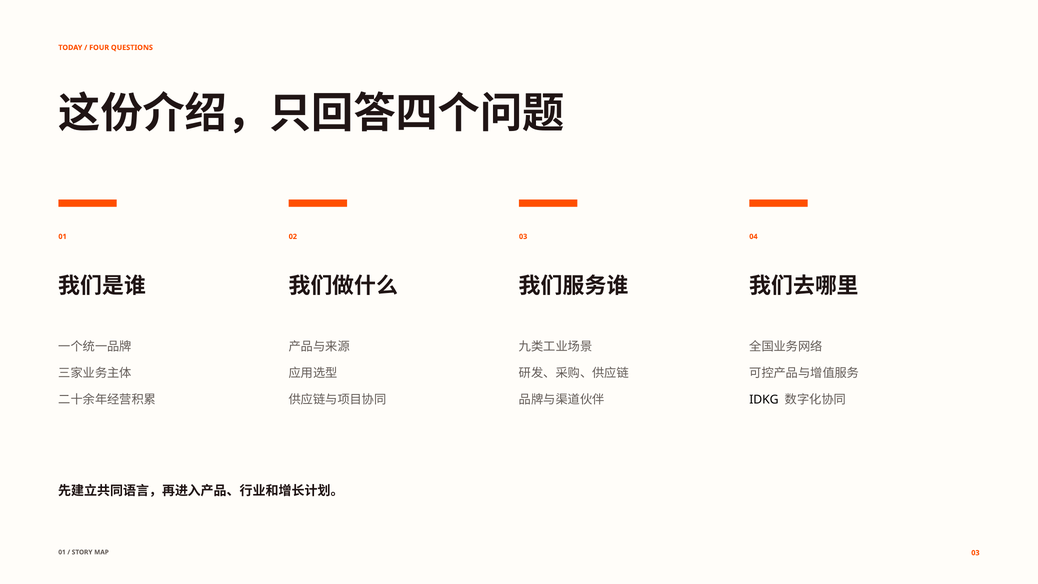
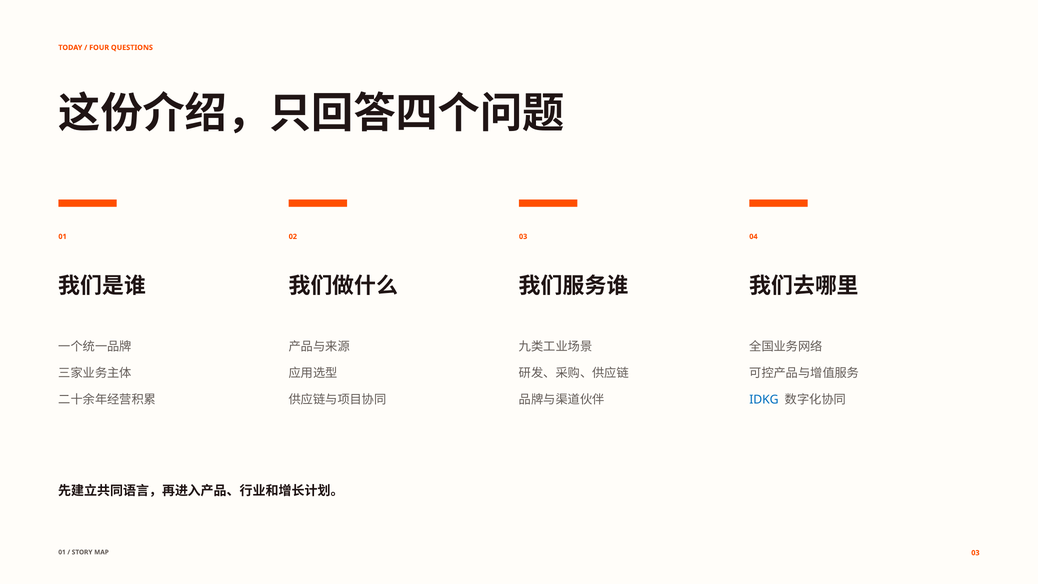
IDKG colour: black -> blue (764, 400)
